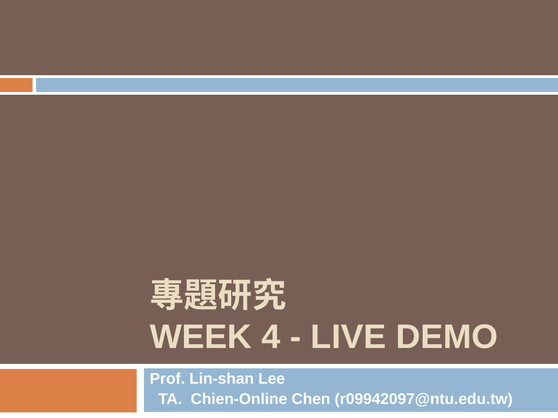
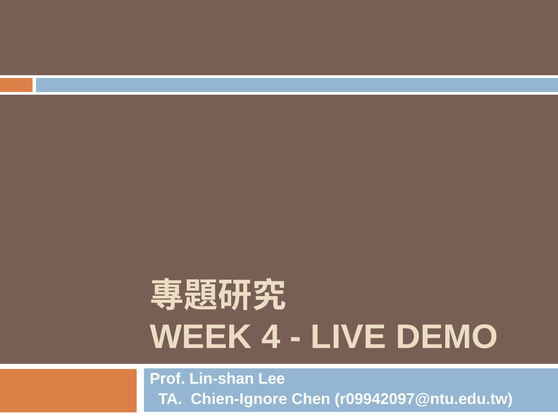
Chien-Online: Chien-Online -> Chien-Ignore (239, 400)
